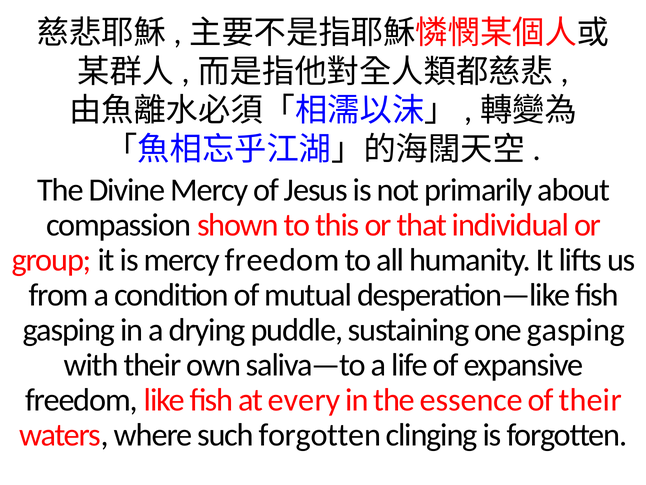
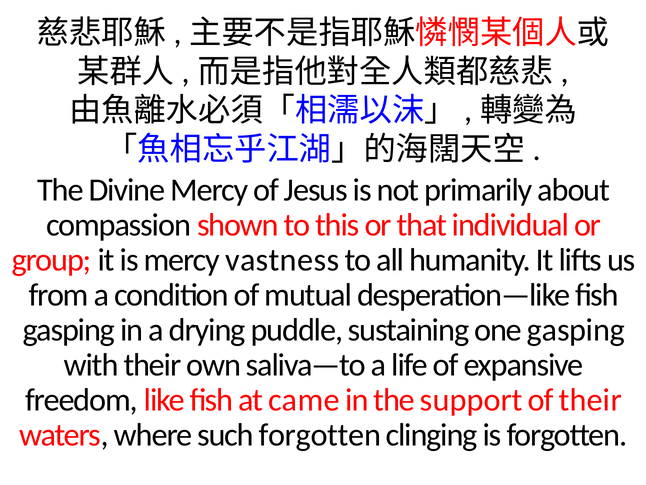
mercy freedom: freedom -> vastness (282, 260)
every: every -> came (304, 400)
essence: essence -> support (471, 400)
